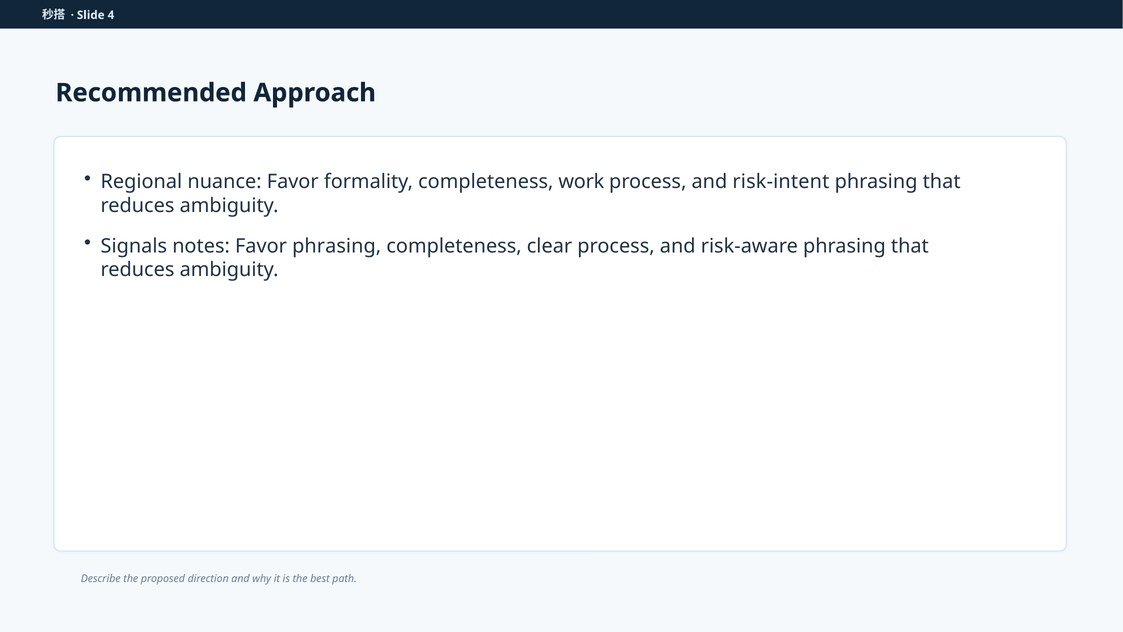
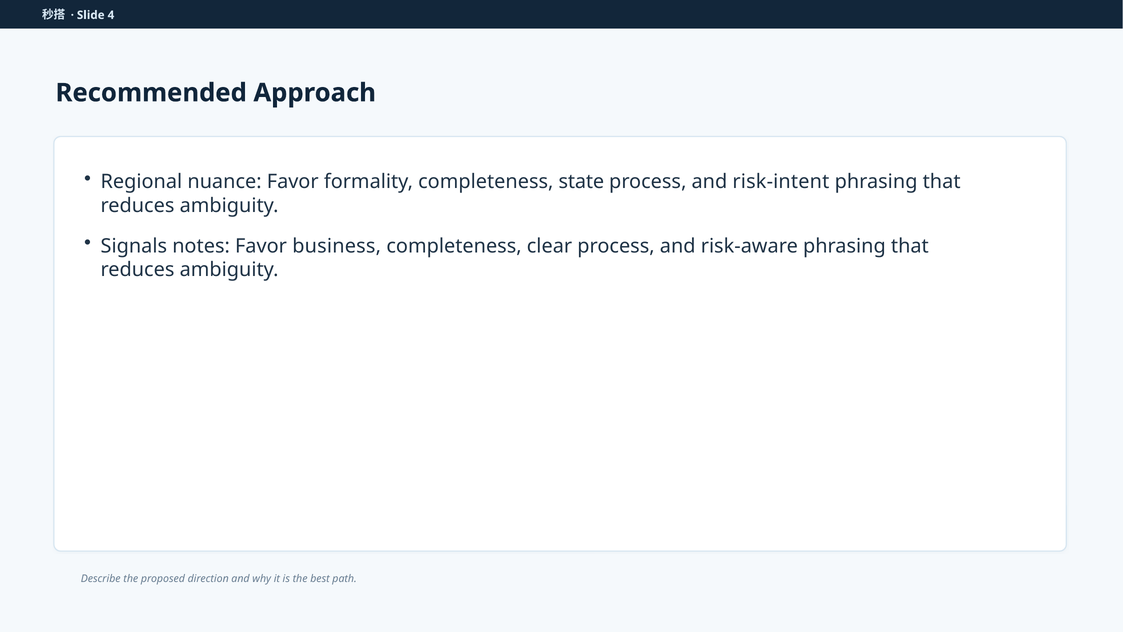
work: work -> state (581, 182)
Favor phrasing: phrasing -> business (337, 246)
